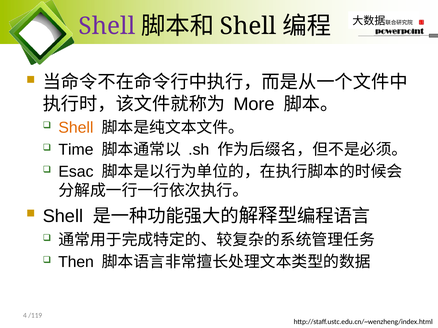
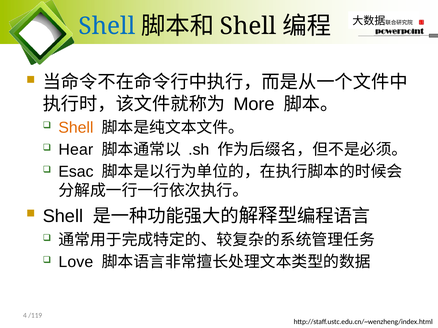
Shell colour: purple -> blue (107, 26)
Time: Time -> Hear (76, 150)
Then: Then -> Love (76, 262)
